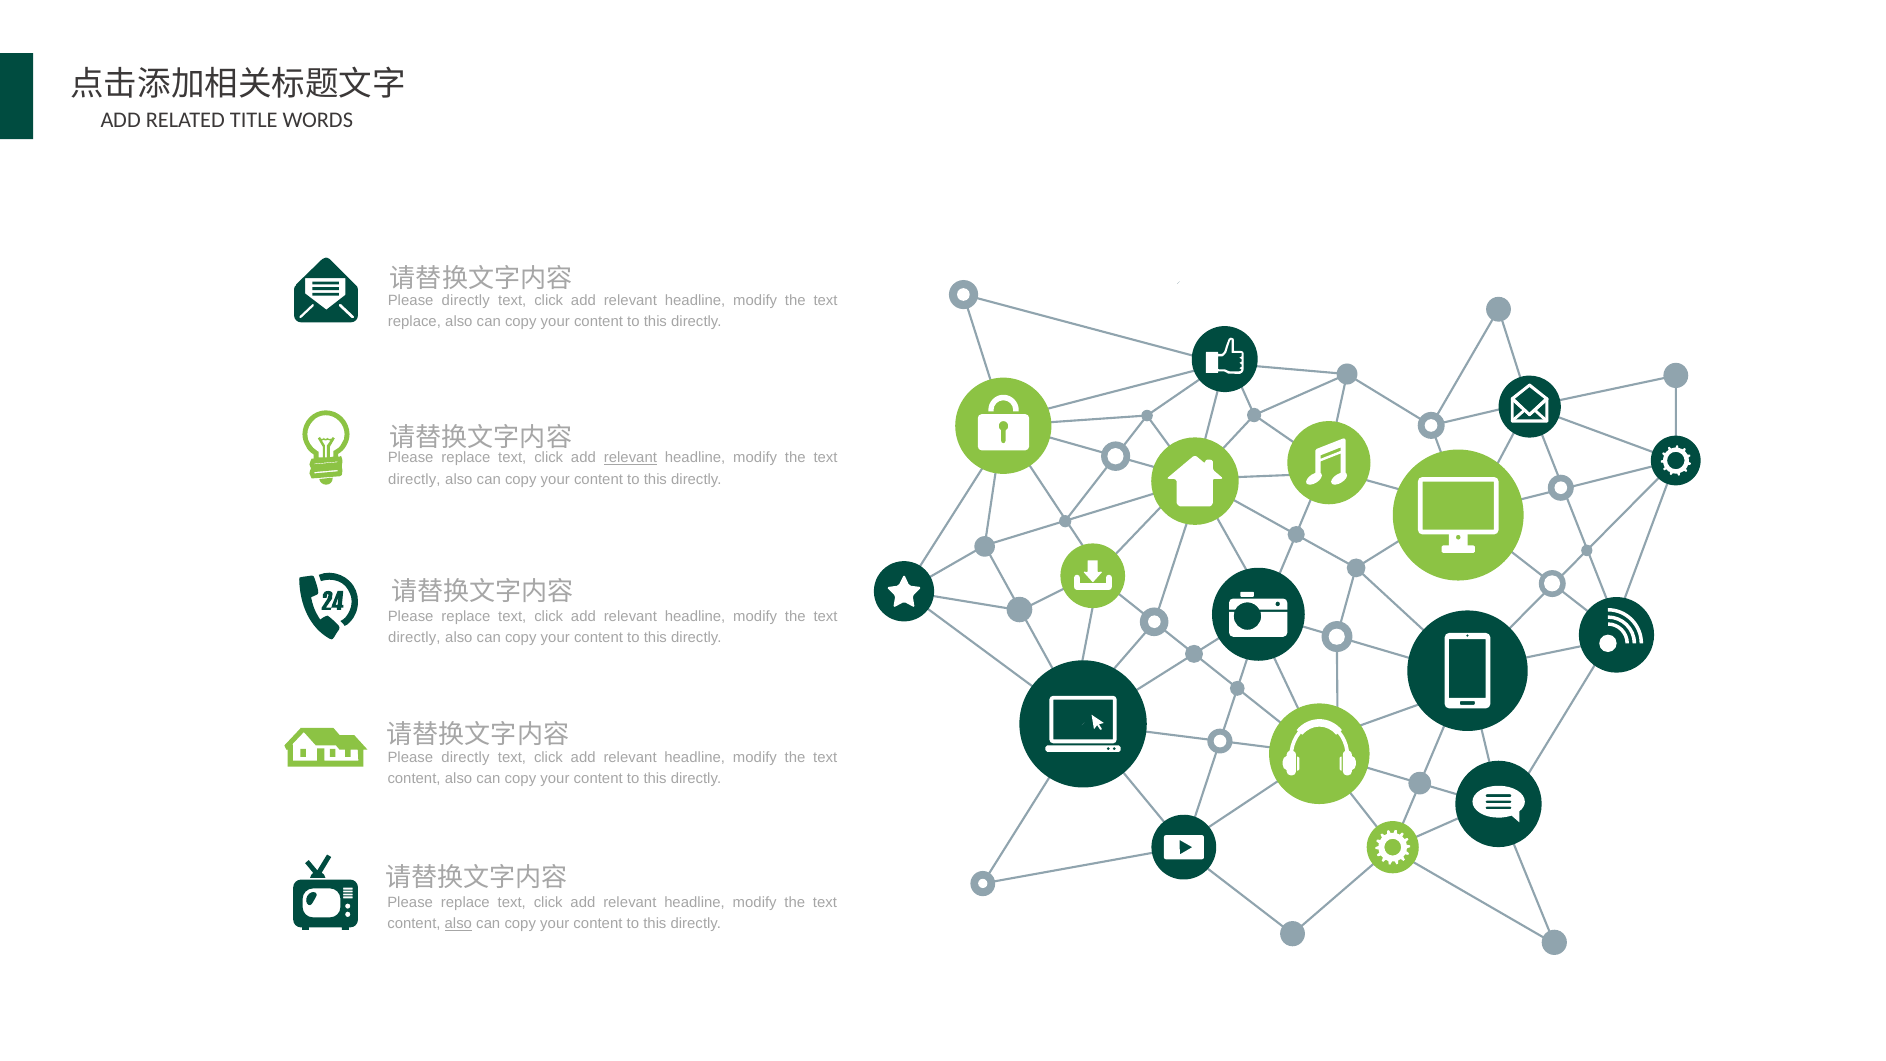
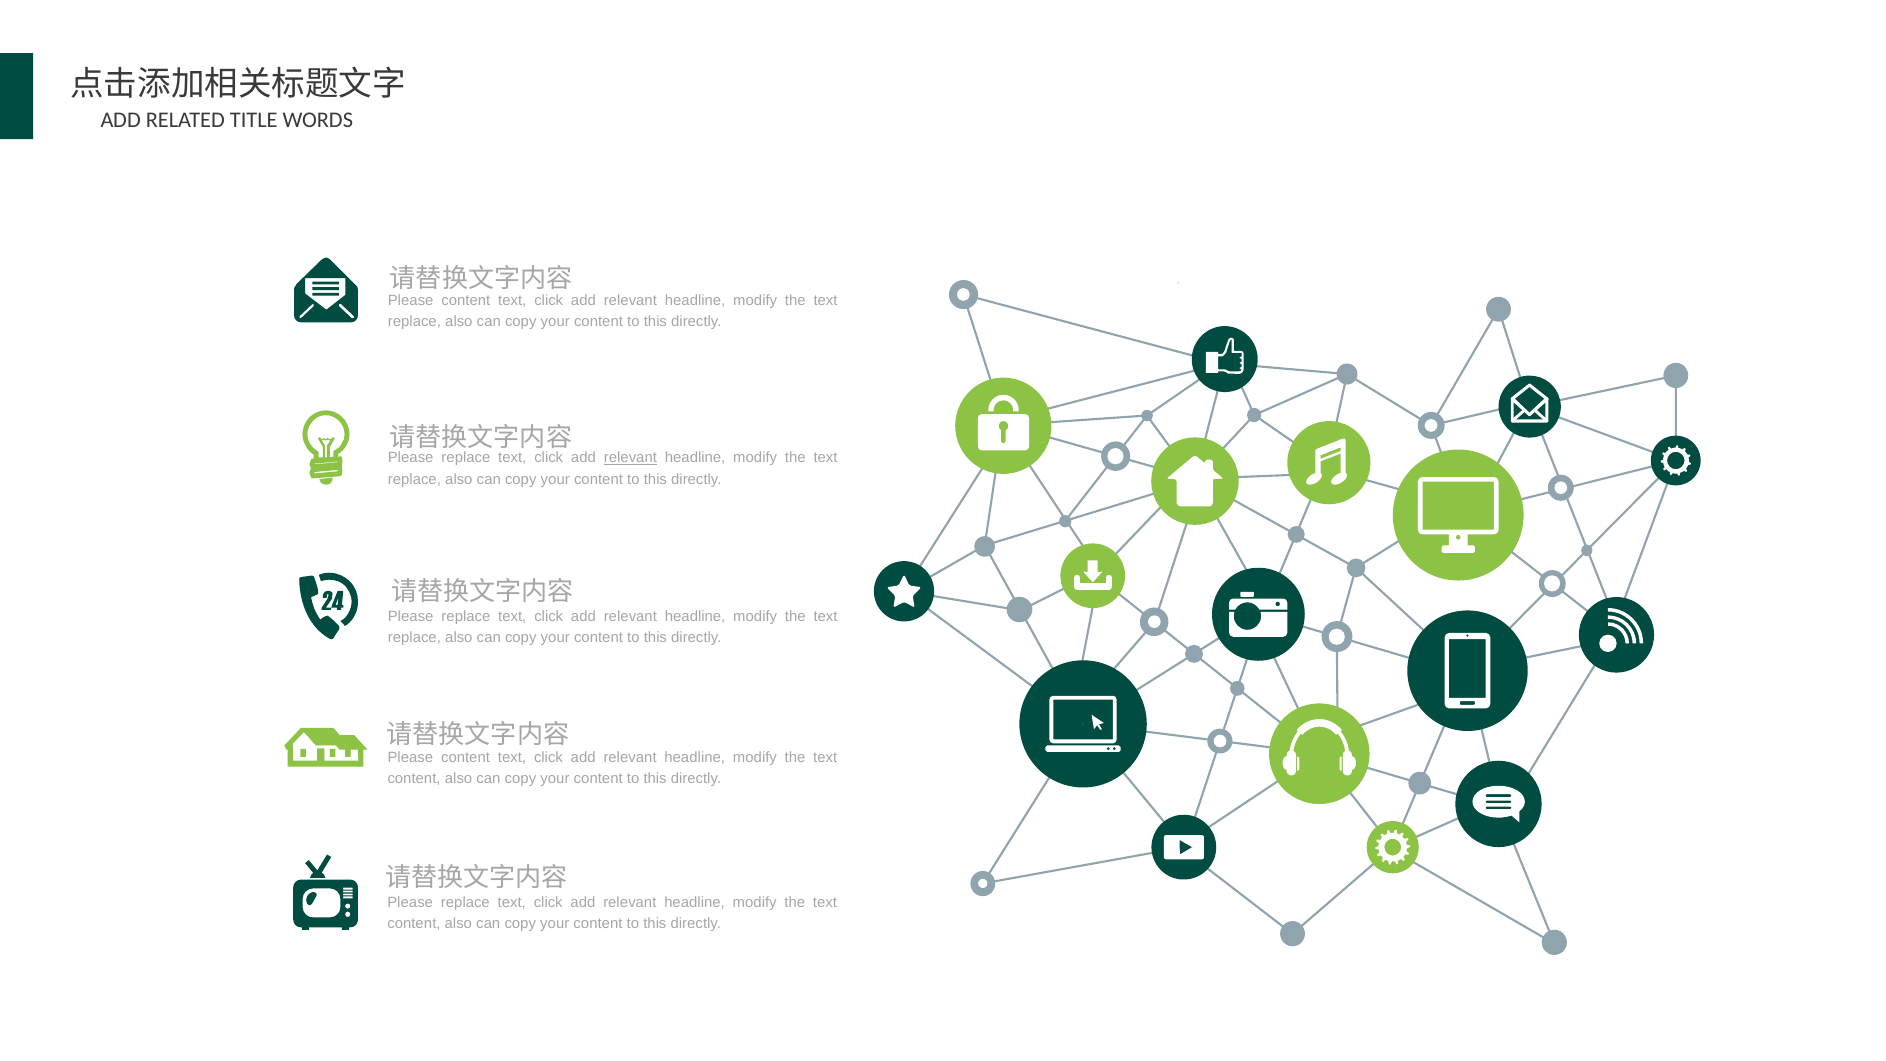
directly: directly -> content (466, 300)
directly: directly -> replace (414, 479)
directly: directly -> replace (414, 638)
directly: directly -> content (466, 757)
also underline: present -> none (458, 924)
